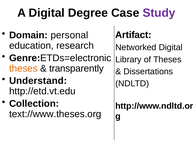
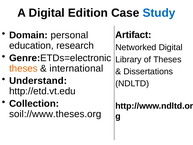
Degree: Degree -> Edition (88, 13)
Study colour: purple -> blue (159, 13)
transparently: transparently -> international (76, 68)
text://www.theses.org: text://www.theses.org -> soil://www.theses.org (55, 114)
